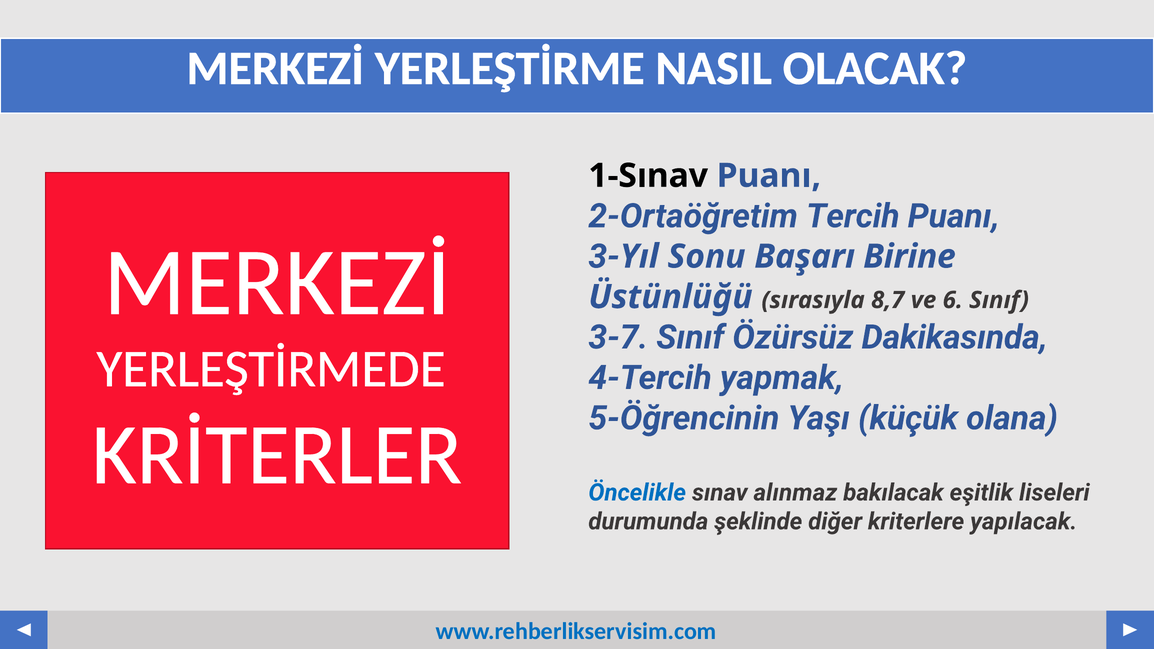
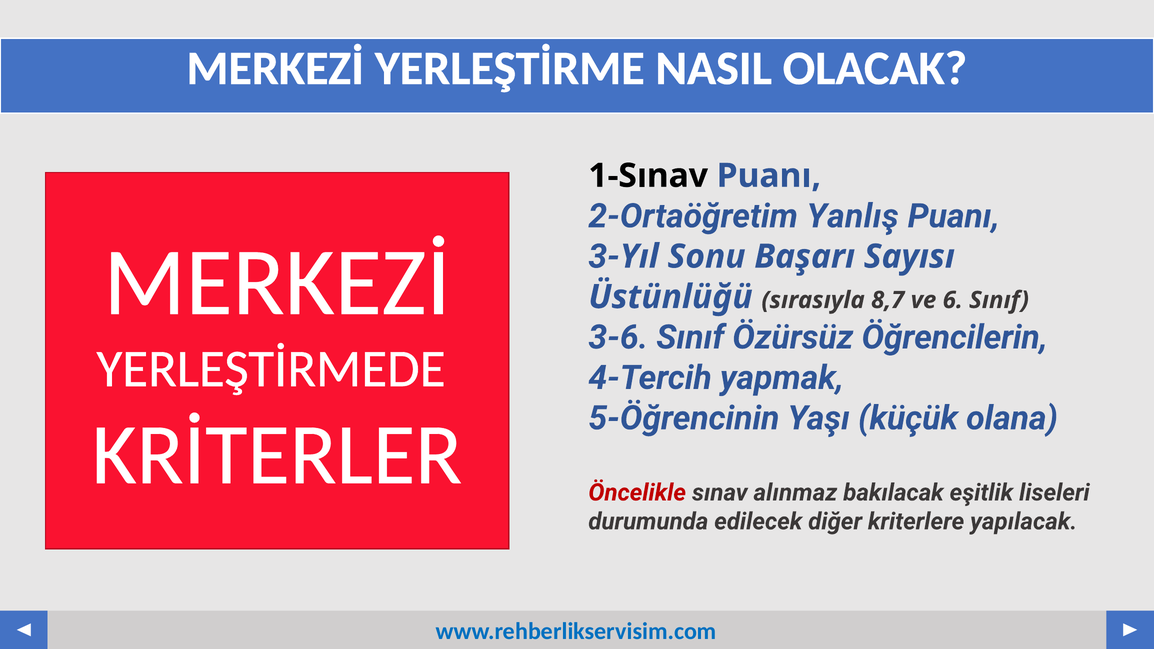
Tercih: Tercih -> Yanlış (853, 216)
Birine: Birine -> Sayısı (909, 257)
3-7: 3-7 -> 3-6 (618, 337)
Dakikasında: Dakikasında -> Öğrencilerin (955, 337)
Öncelikle colour: blue -> red (637, 493)
şeklinde: şeklinde -> edilecek (758, 522)
